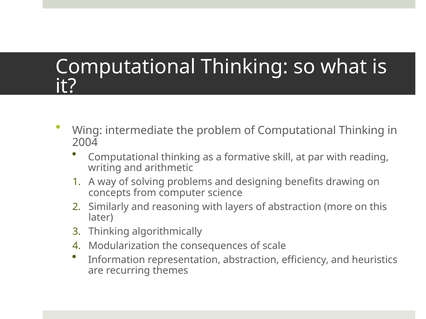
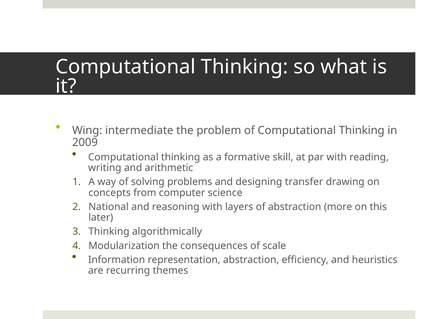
2004: 2004 -> 2009 (85, 143)
benefits: benefits -> transfer (304, 182)
Similarly: Similarly -> National (109, 207)
